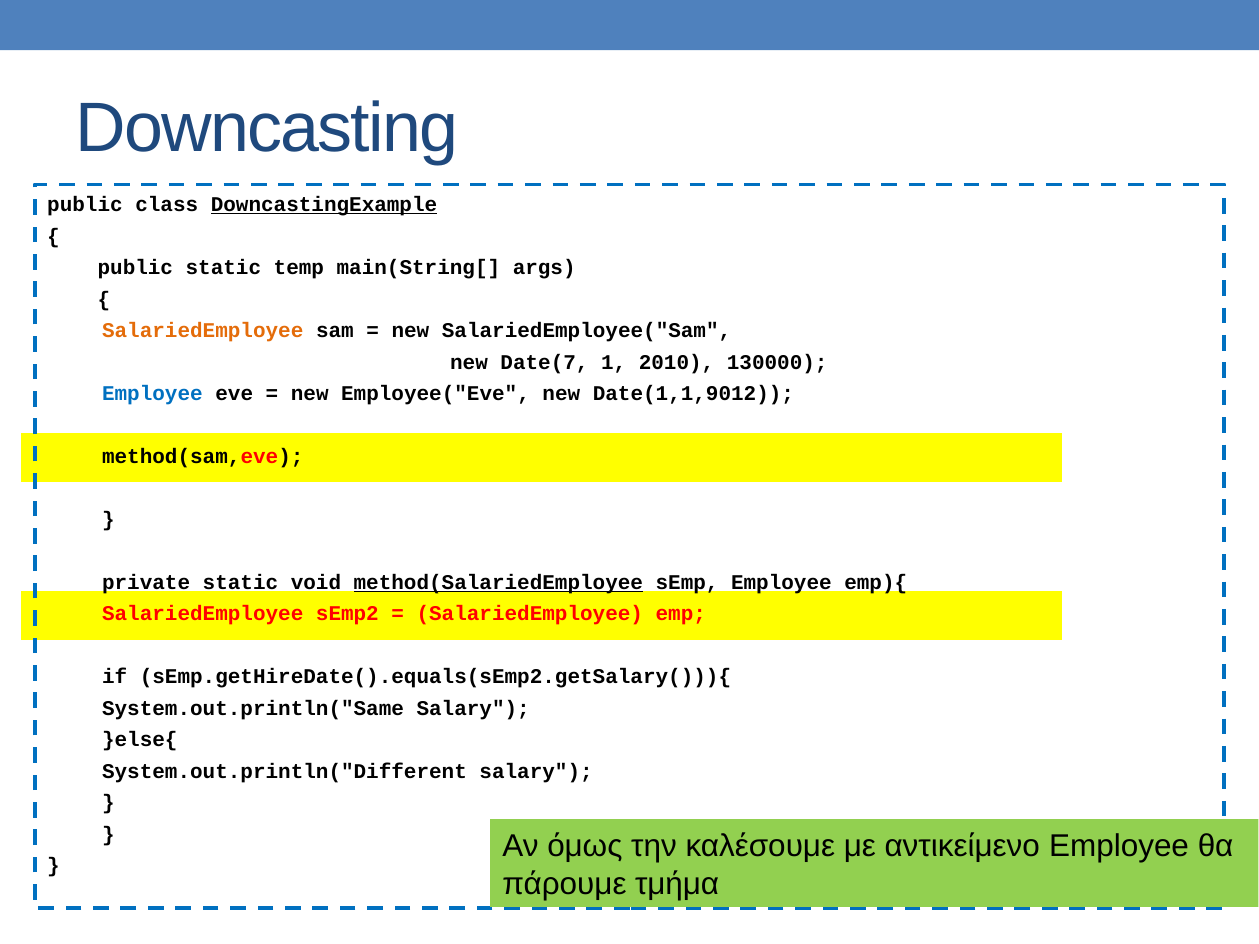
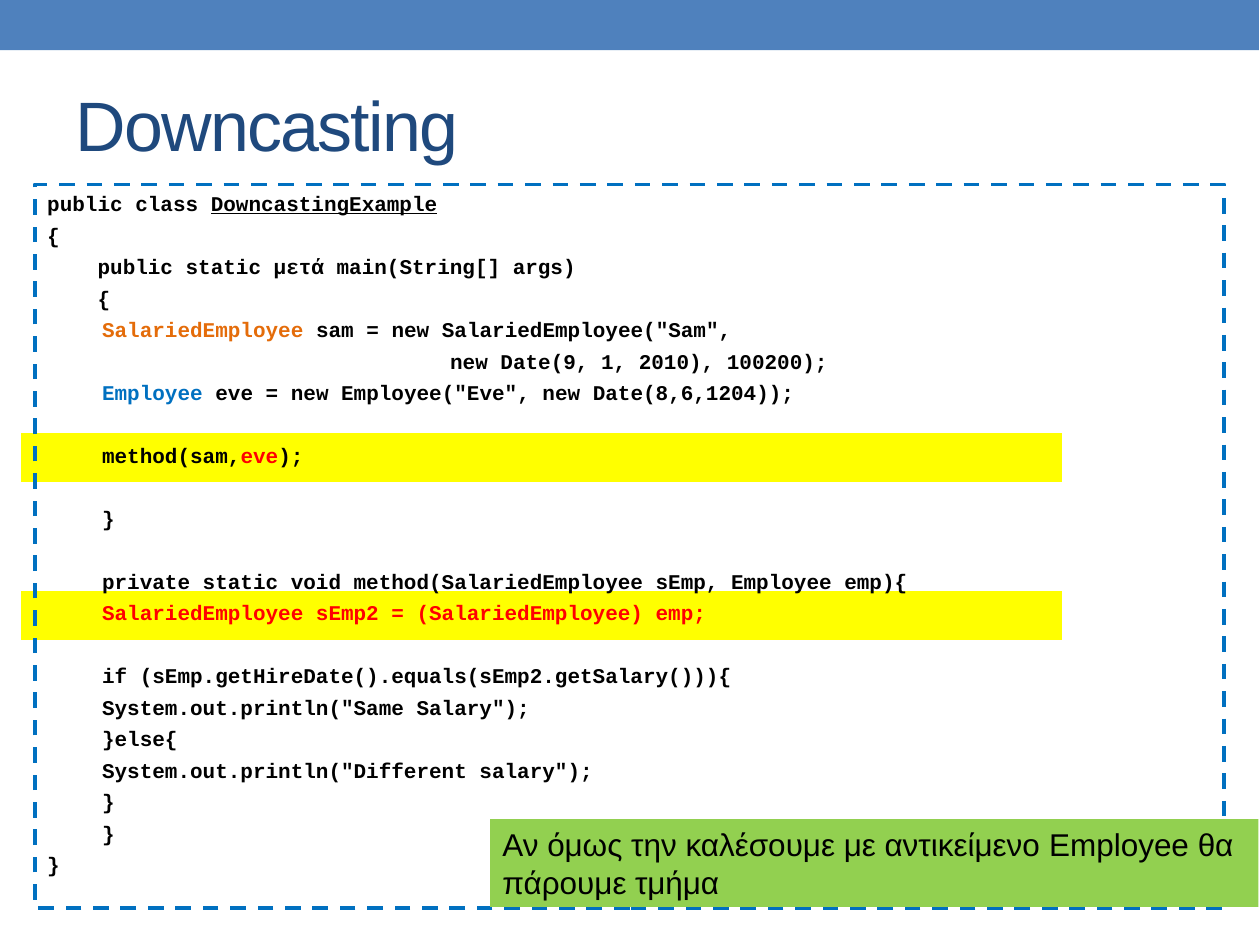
temp: temp -> μετά (299, 268)
Date(7: Date(7 -> Date(9 (544, 362)
130000: 130000 -> 100200 (777, 362)
Date(1,1,9012: Date(1,1,9012 -> Date(8,6,1204 (693, 394)
method(SalariedEmployee underline: present -> none (498, 583)
